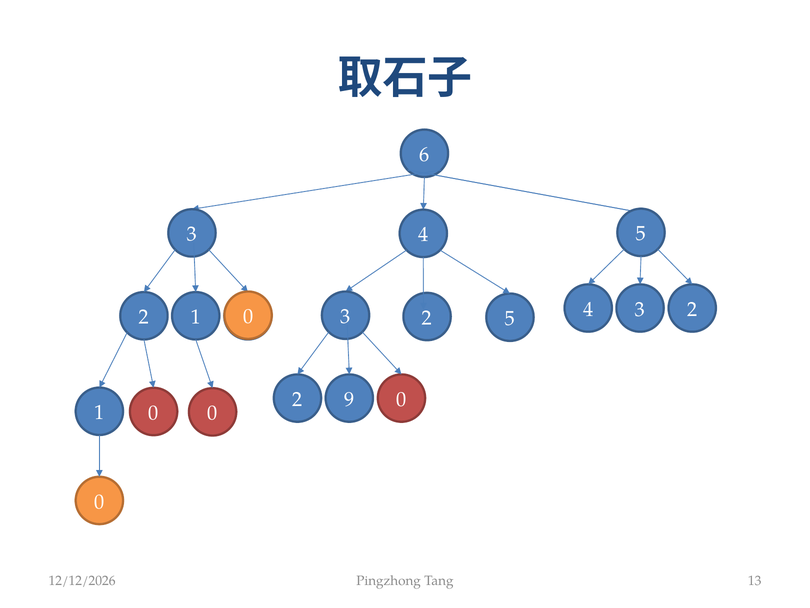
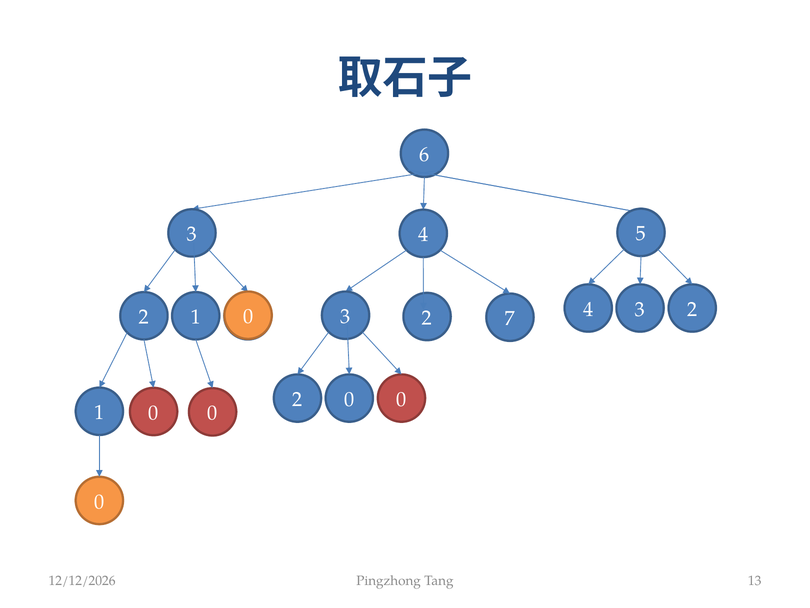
2 5: 5 -> 7 (510, 318)
9: 9 -> 0 (349, 399)
